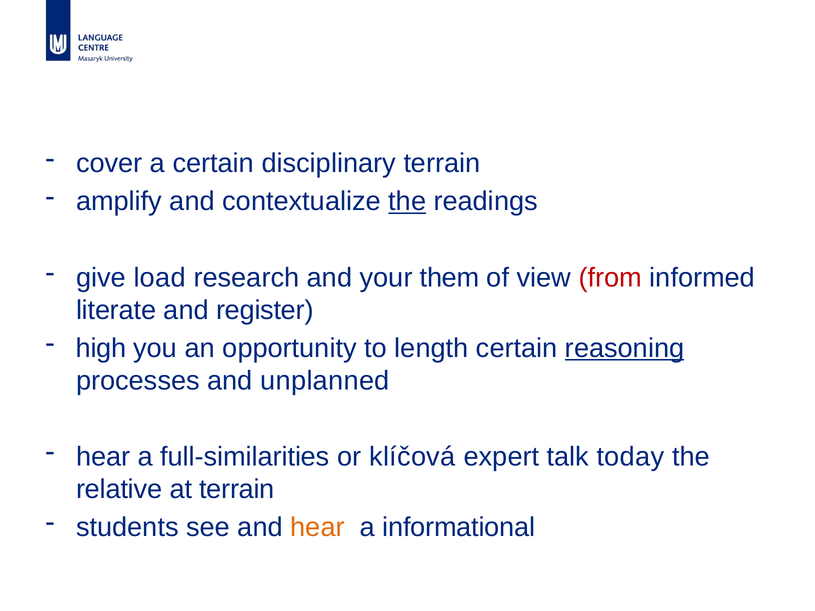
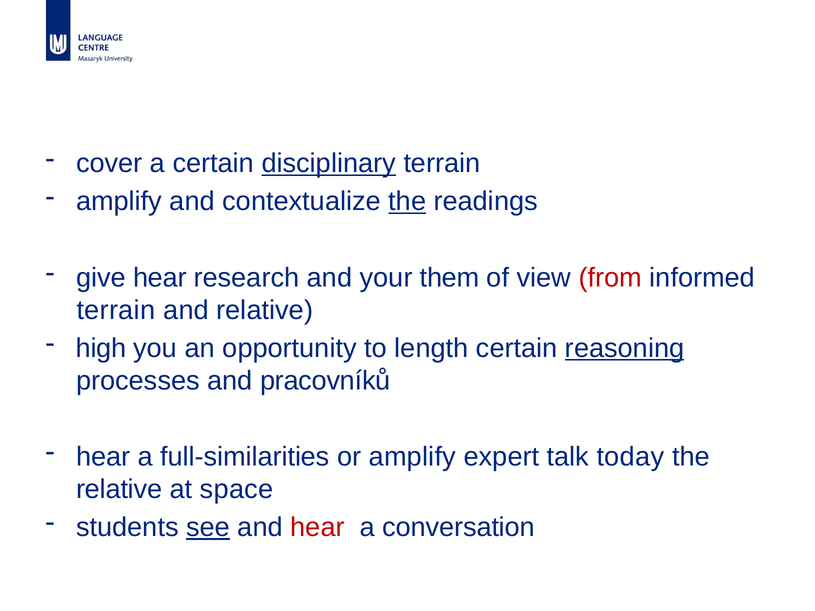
disciplinary underline: none -> present (329, 164)
give load: load -> hear (160, 278)
literate: literate -> terrain (116, 310)
and register: register -> relative (265, 310)
unplanned: unplanned -> pracovníků (325, 381)
or klíčová: klíčová -> amplify (412, 457)
at terrain: terrain -> space (237, 490)
see underline: none -> present (208, 528)
hear colour: orange -> red (318, 528)
informational: informational -> conversation (459, 528)
